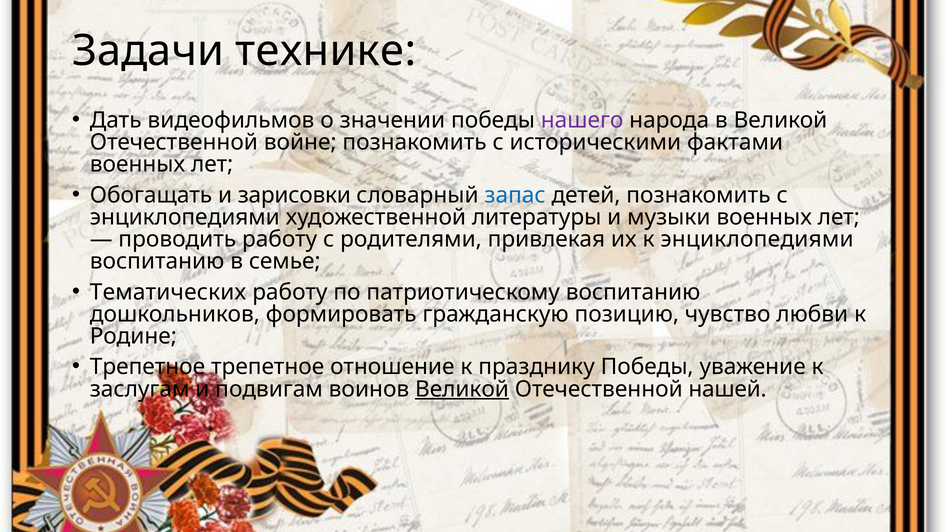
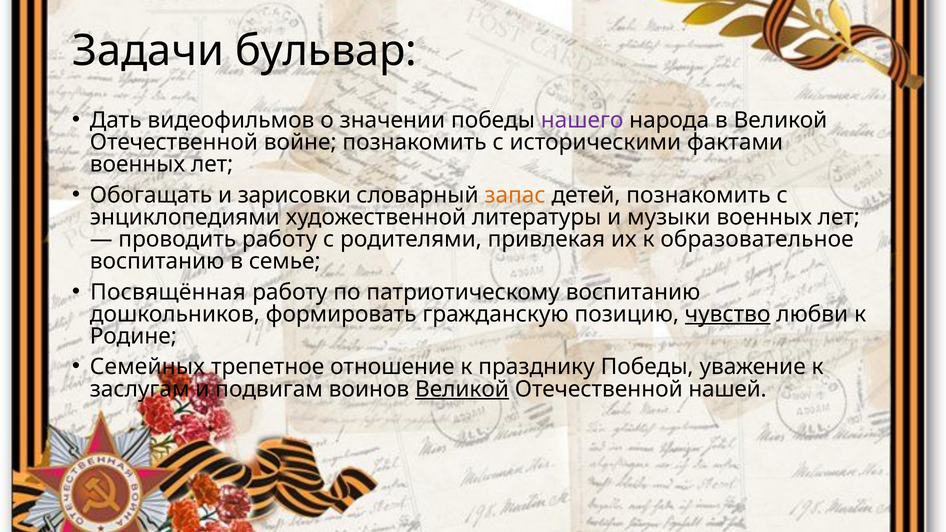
технике: технике -> бульвар (326, 51)
запас colour: blue -> orange (515, 195)
к энциклопедиями: энциклопедиями -> образовательное (757, 239)
Тематических: Тематических -> Посвящённая (168, 292)
чувство underline: none -> present (728, 314)
Трепетное: Трепетное -> Семейных (147, 367)
